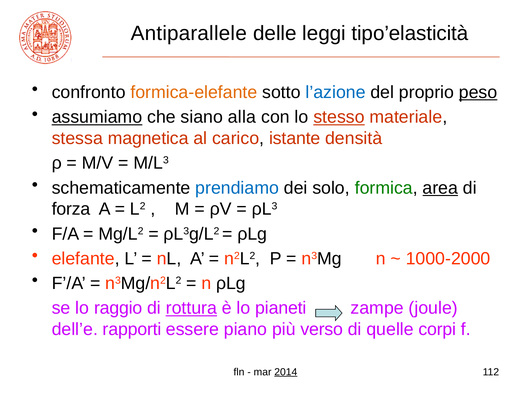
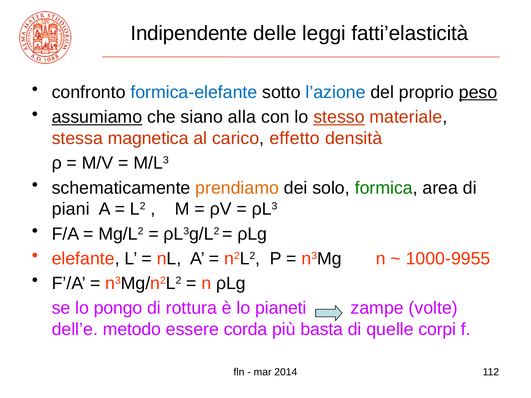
Antiparallele: Antiparallele -> Indipendente (189, 33)
tipo’elasticità: tipo’elasticità -> fatti’elasticità (410, 33)
formica-elefante colour: orange -> blue (194, 92)
istante: istante -> effetto (295, 138)
prendiamo colour: blue -> orange (237, 188)
area underline: present -> none (440, 188)
forza: forza -> piani (71, 209)
1000-2000: 1000-2000 -> 1000-9955 (448, 259)
raggio: raggio -> pongo (118, 308)
rottura underline: present -> none (191, 308)
joule: joule -> volte (433, 308)
rapporti: rapporti -> metodo (132, 330)
piano: piano -> corda (246, 330)
verso: verso -> basta (322, 330)
2014 underline: present -> none (286, 372)
